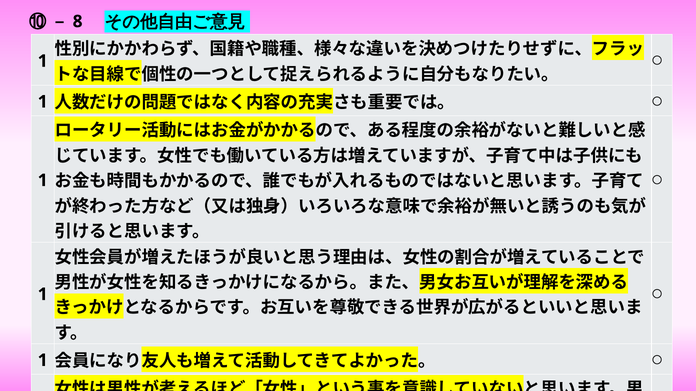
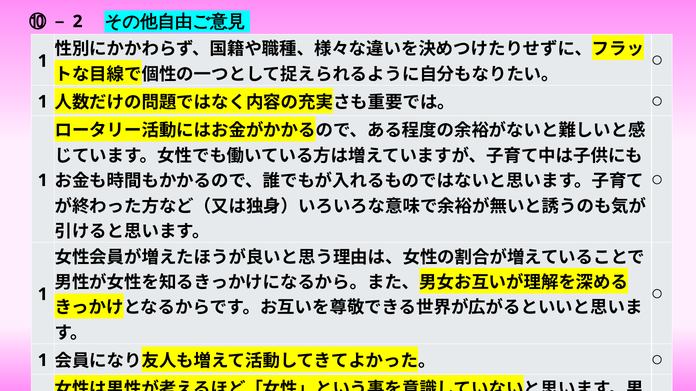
8: 8 -> 2 (78, 21)
